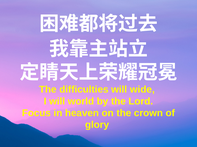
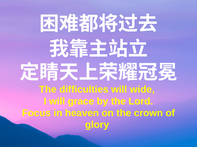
world: world -> grace (81, 102)
